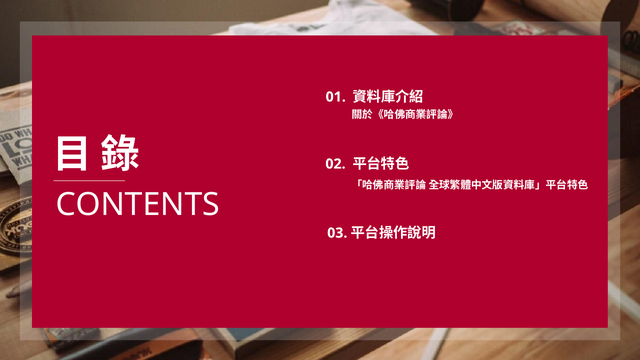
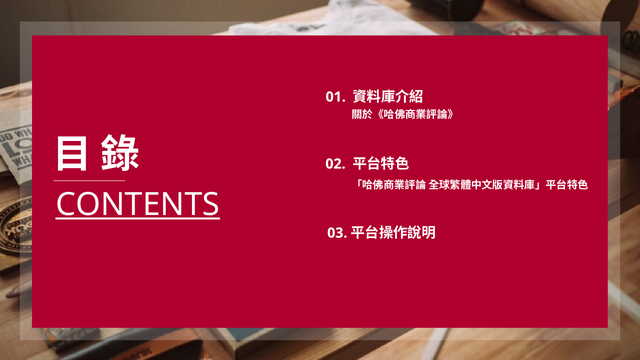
CONTENTS underline: none -> present (138, 205)
